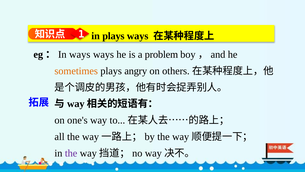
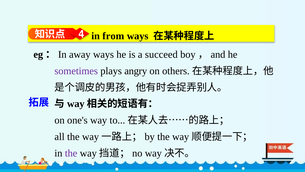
1: 1 -> 4 (81, 34)
in plays: plays -> from (113, 36)
eg：In ways: ways -> away (80, 54)
problem: problem -> succeed (161, 54)
sometimes colour: orange -> purple (76, 71)
